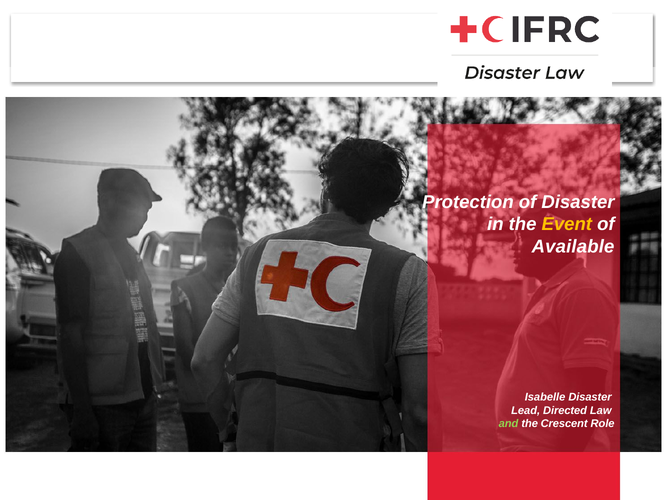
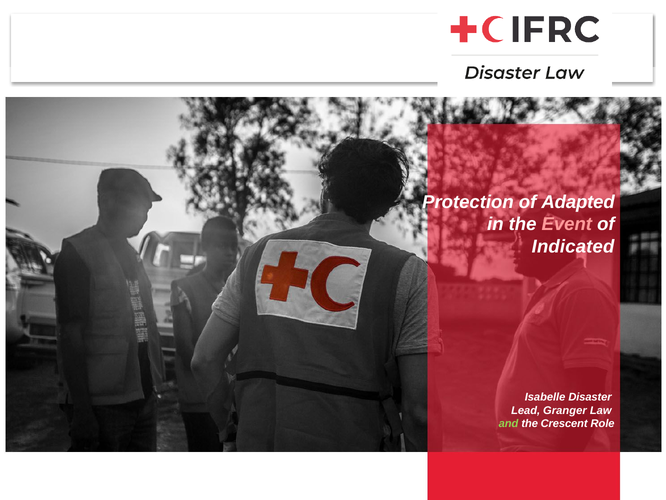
of Disaster: Disaster -> Adapted (578, 202)
Event colour: yellow -> pink (567, 224)
Available: Available -> Indicated (573, 246)
Directed: Directed -> Granger (565, 410)
